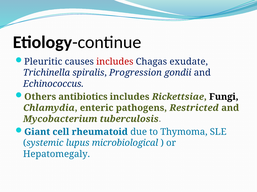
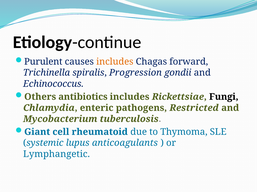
Pleuritic: Pleuritic -> Purulent (43, 62)
includes colour: red -> orange (115, 62)
exudate: exudate -> forward (189, 62)
microbiological: microbiological -> anticoagulants (125, 143)
Hepatomegaly: Hepatomegaly -> Lymphangetic (57, 155)
